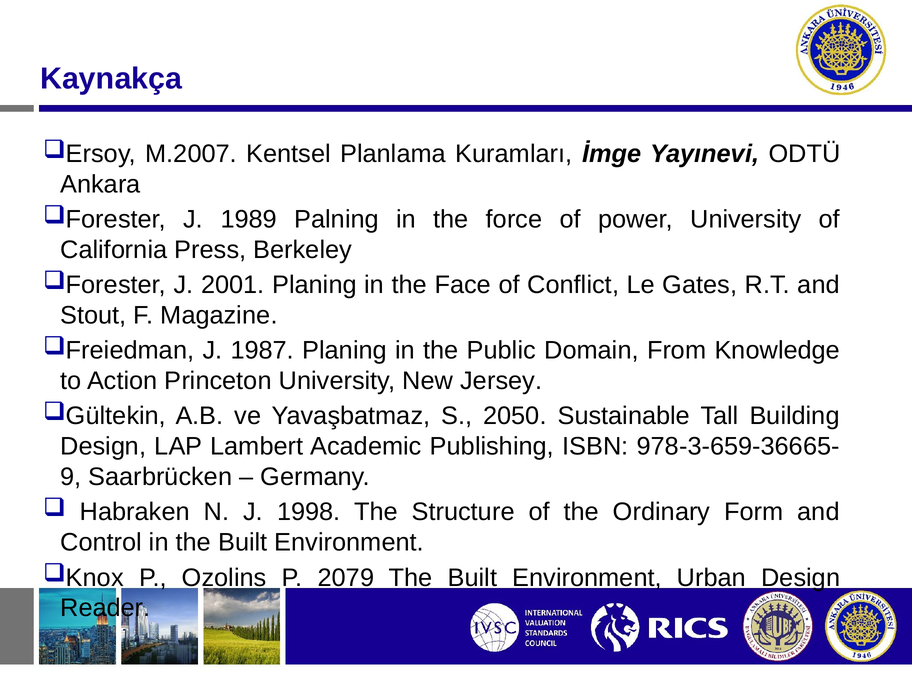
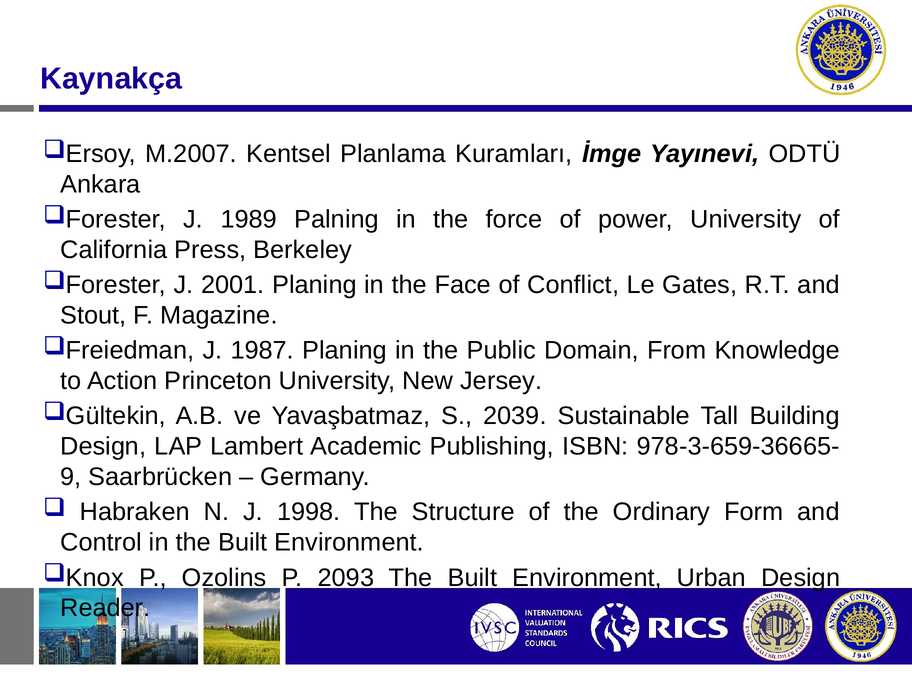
2050: 2050 -> 2039 (515, 416)
2079: 2079 -> 2093 (346, 578)
